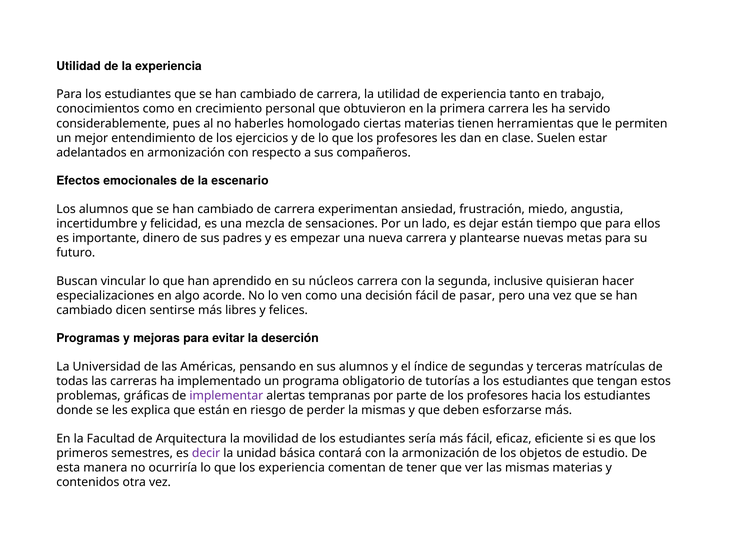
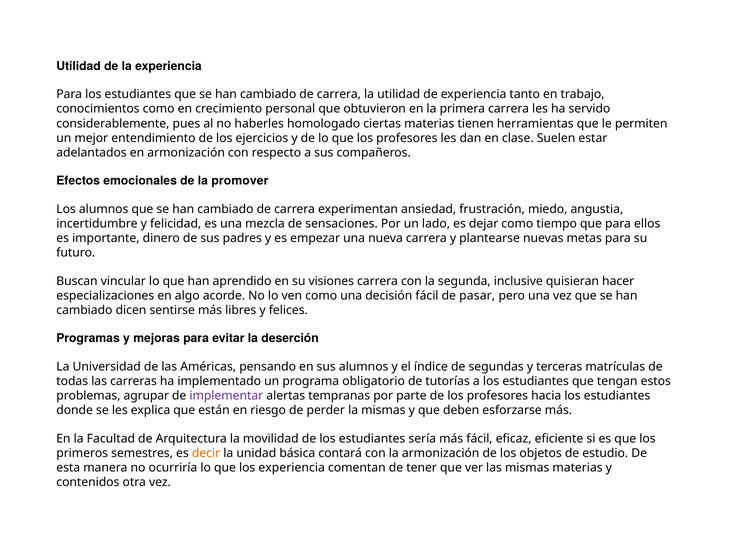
escenario: escenario -> promover (240, 181)
dejar están: están -> como (517, 224)
núcleos: núcleos -> visiones (331, 281)
gráficas: gráficas -> agrupar (146, 396)
decir colour: purple -> orange (206, 454)
